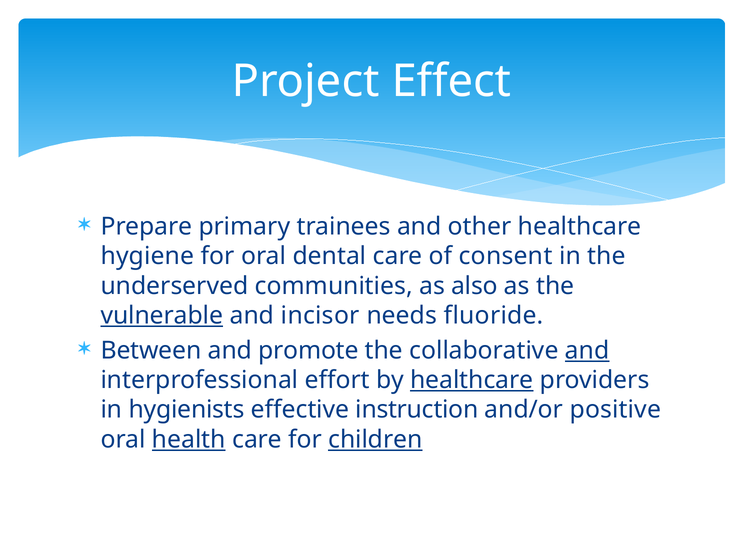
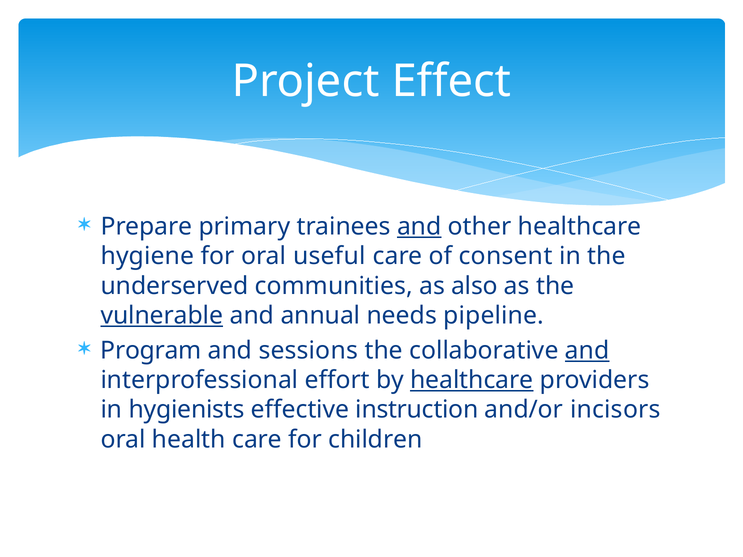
and underline: none -> present (419, 227)
dental: dental -> useful (329, 256)
incisor: incisor -> annual (320, 316)
fluoride: fluoride -> pipeline (494, 316)
Between: Between -> Program (151, 351)
promote: promote -> sessions (308, 351)
positive: positive -> incisors (615, 410)
health underline: present -> none (189, 440)
children underline: present -> none (375, 440)
